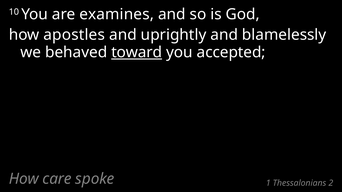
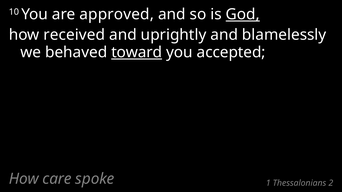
examines: examines -> approved (117, 14)
God underline: none -> present (243, 14)
apostles: apostles -> received (74, 35)
